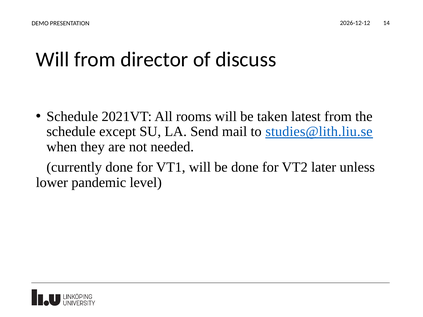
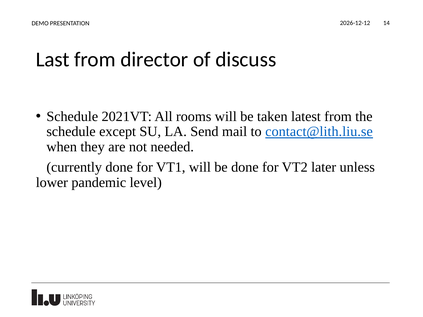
Will: Will -> Last (53, 60)
studies@lith.liu.se: studies@lith.liu.se -> contact@lith.liu.se (319, 132)
